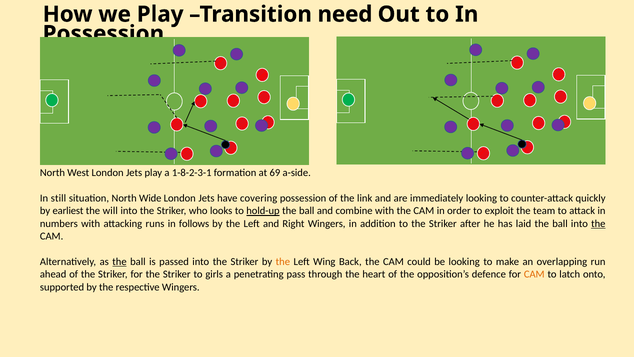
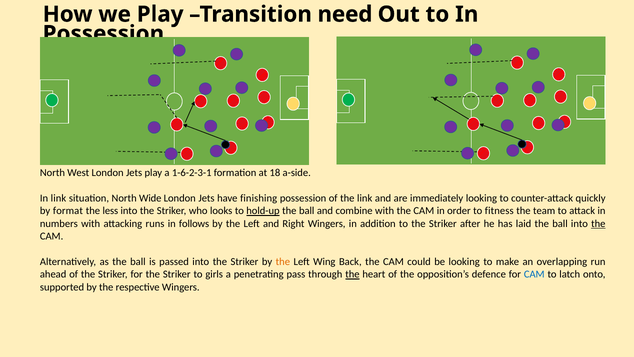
1-8-2-3-1: 1-8-2-3-1 -> 1-6-2-3-1 (192, 173)
69: 69 -> 18 (275, 173)
In still: still -> link (58, 198)
covering: covering -> finishing (259, 198)
earliest: earliest -> format (68, 211)
will: will -> less (110, 211)
exploit: exploit -> fitness (499, 211)
the underline: present -> none (119, 261)
the underline: none -> present (352, 274)
CAM colour: orange -> blue (534, 274)
